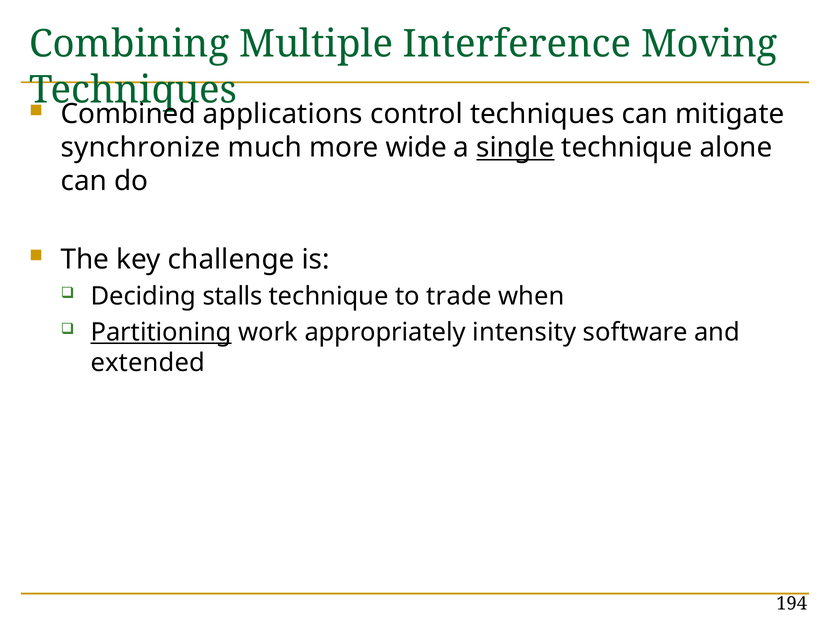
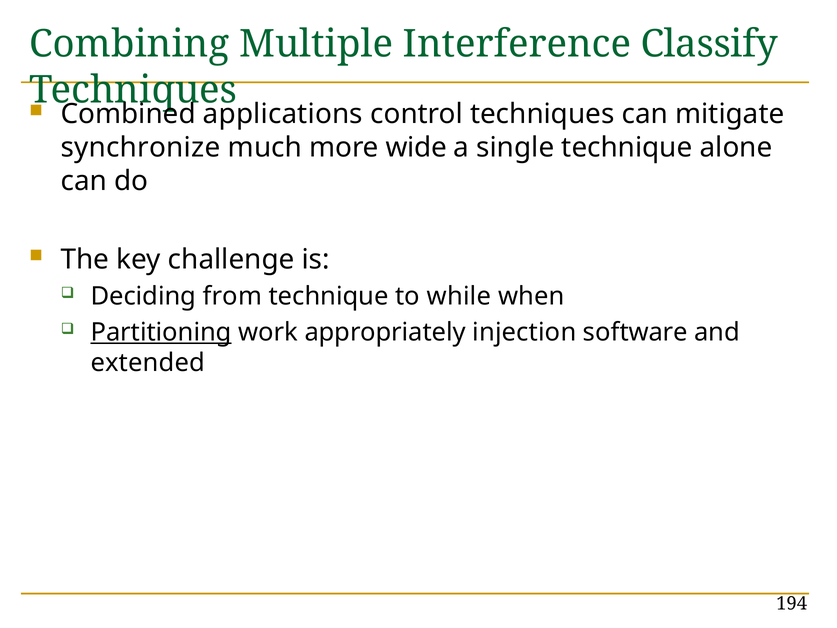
Moving: Moving -> Classify (709, 44)
single underline: present -> none (515, 148)
stalls: stalls -> from (232, 296)
trade: trade -> while (459, 296)
intensity: intensity -> injection (524, 332)
